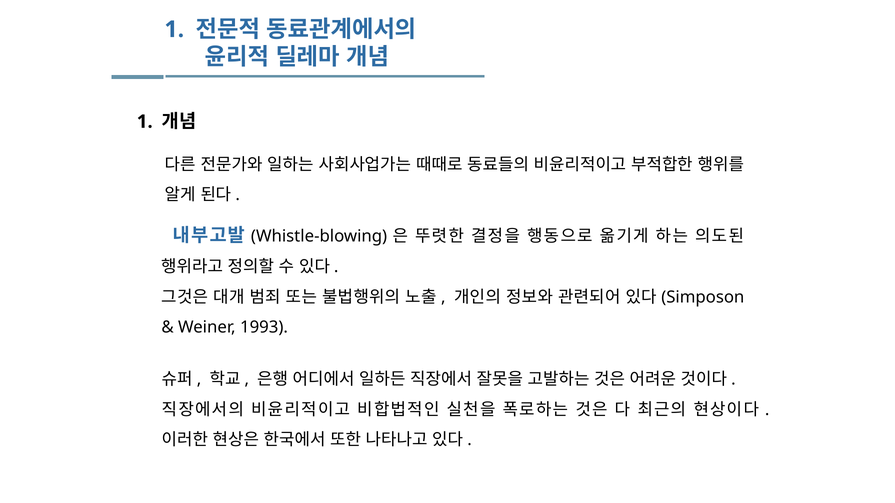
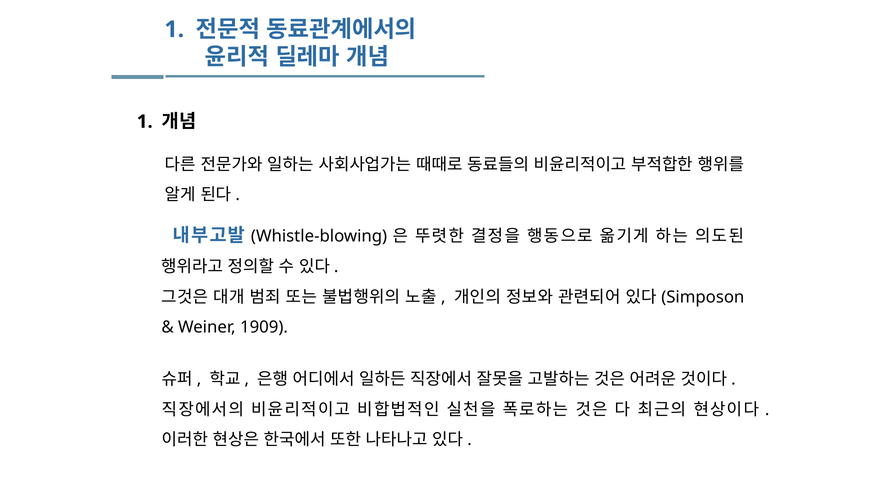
1993: 1993 -> 1909 (264, 328)
